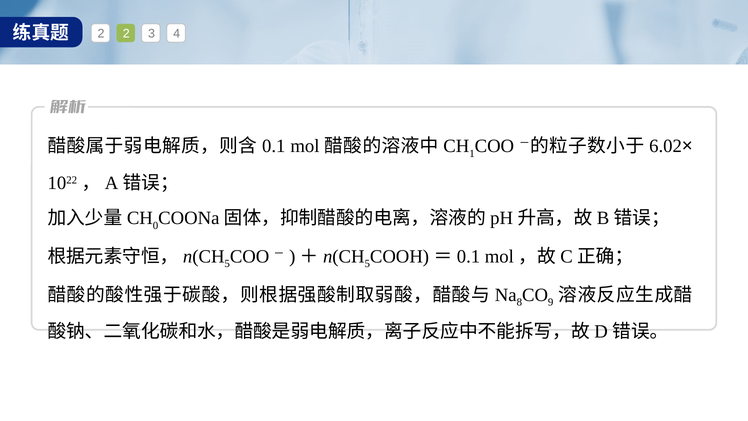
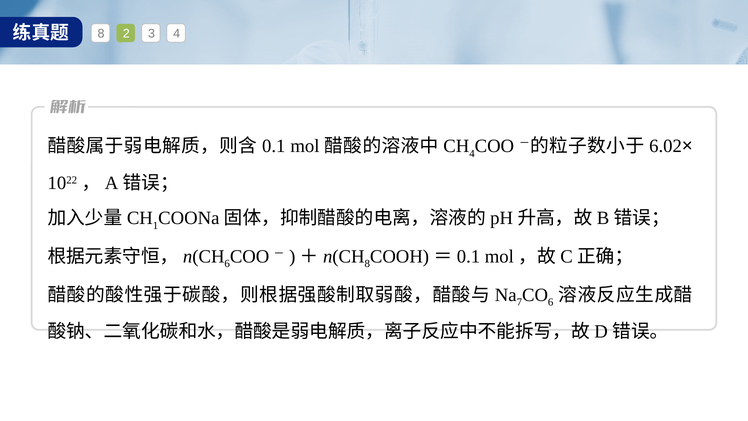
2: 2 -> 8 (101, 34)
1: 1 -> 4 (472, 153)
0: 0 -> 1 (155, 225)
5: 5 -> 6 (227, 264)
5: 5 -> 8 (367, 264)
8: 8 -> 7 (519, 302)
9: 9 -> 6 (551, 302)
